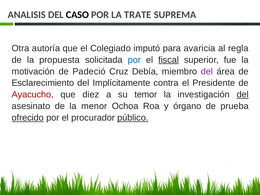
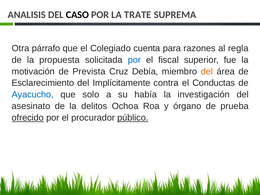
autoría: autoría -> párrafo (46, 48)
imputó: imputó -> cuenta (147, 48)
avaricia: avaricia -> razones (200, 48)
fiscal underline: present -> none (169, 60)
Padeció: Padeció -> Prevista (89, 71)
del colour: purple -> orange (207, 71)
Presidente: Presidente -> Conductas (214, 83)
Ayacucho colour: red -> blue (33, 95)
diez: diez -> solo (91, 95)
temor: temor -> había (146, 95)
del underline: present -> none (243, 95)
menor: menor -> delitos (94, 106)
